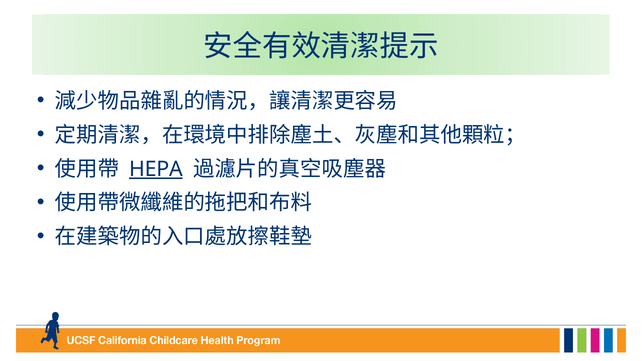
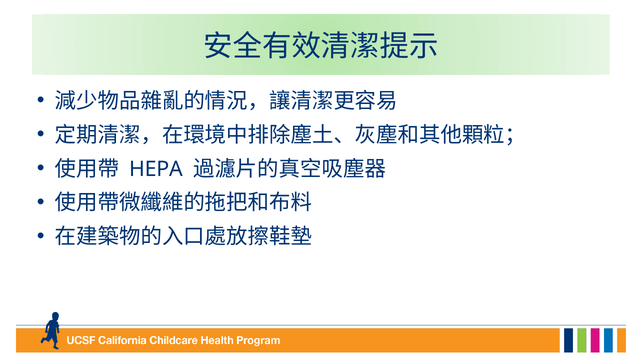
HEPA underline: present -> none (156, 169)
